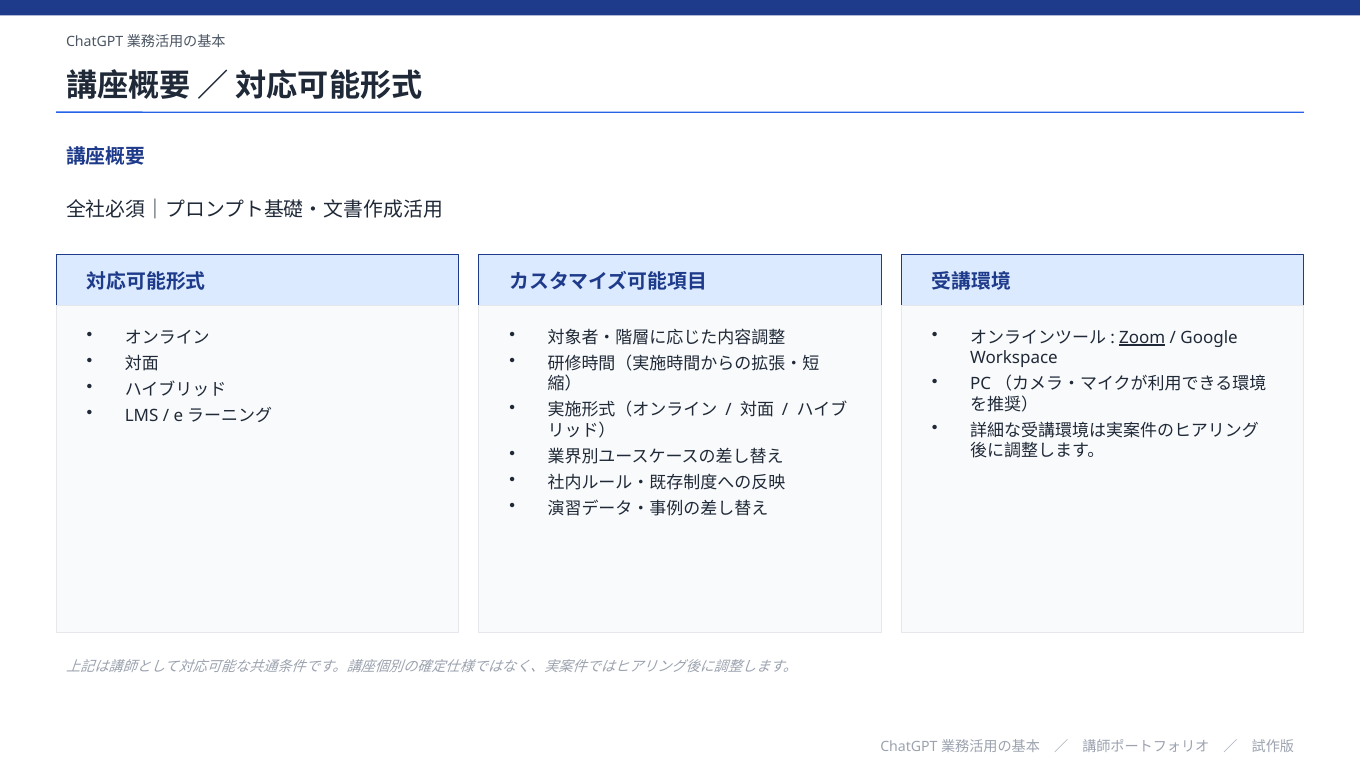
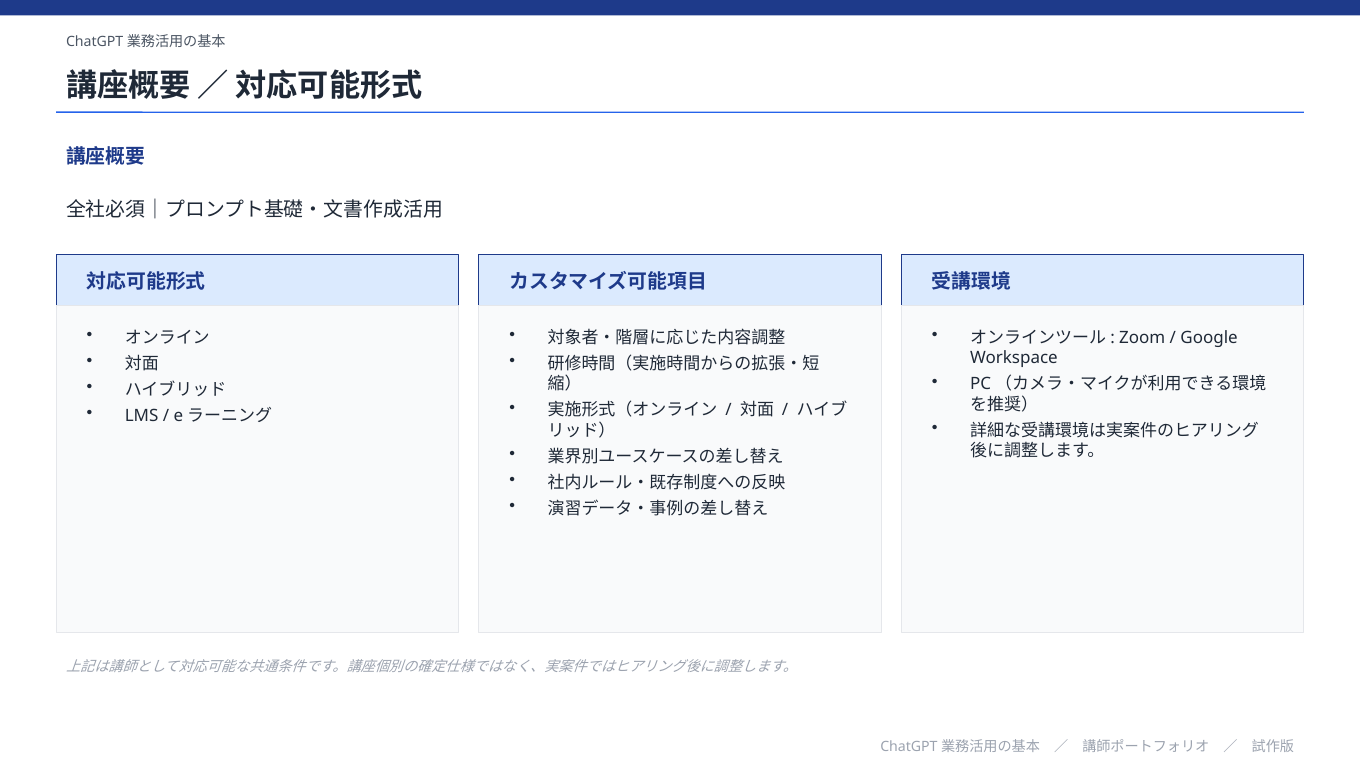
Zoom underline: present -> none (1142, 338)
